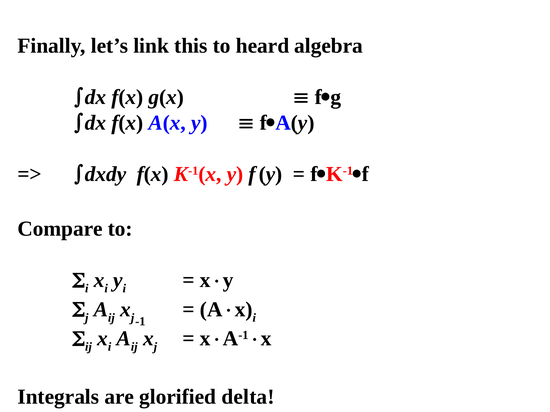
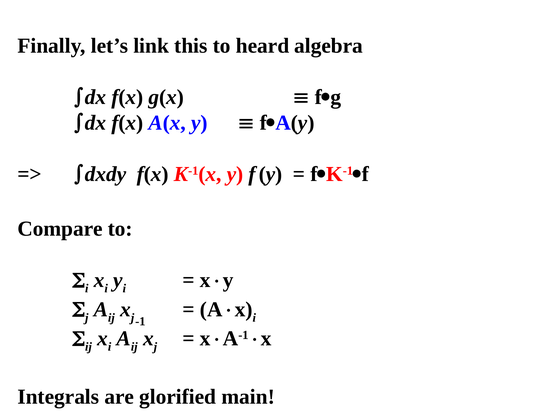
delta: delta -> main (248, 397)
